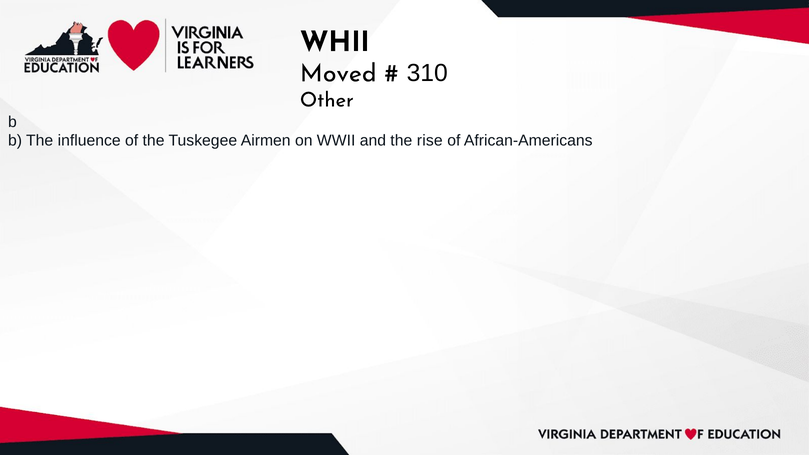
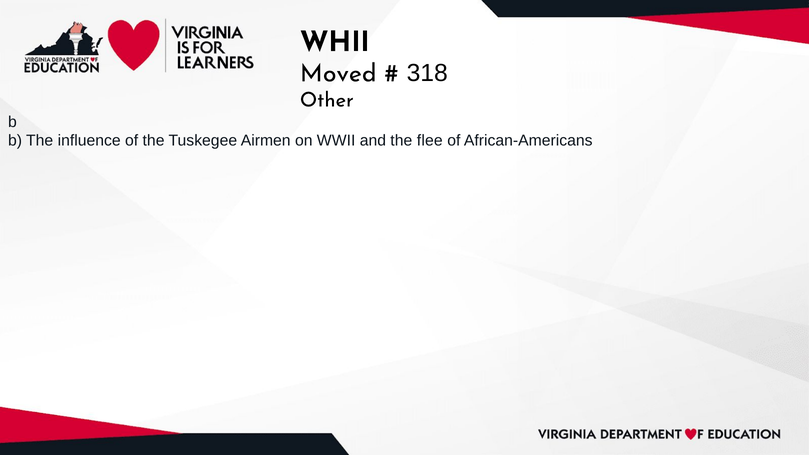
310: 310 -> 318 (427, 73)
rise: rise -> flee (430, 141)
